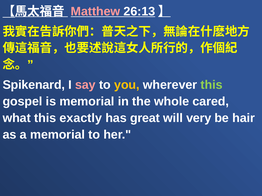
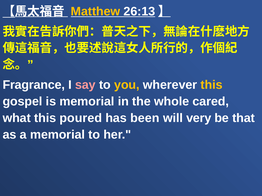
Matthew colour: pink -> yellow (95, 11)
Spikenard: Spikenard -> Fragrance (34, 85)
this colour: light green -> yellow (212, 85)
exactly: exactly -> poured (81, 118)
great: great -> been (145, 118)
hair: hair -> that (244, 118)
